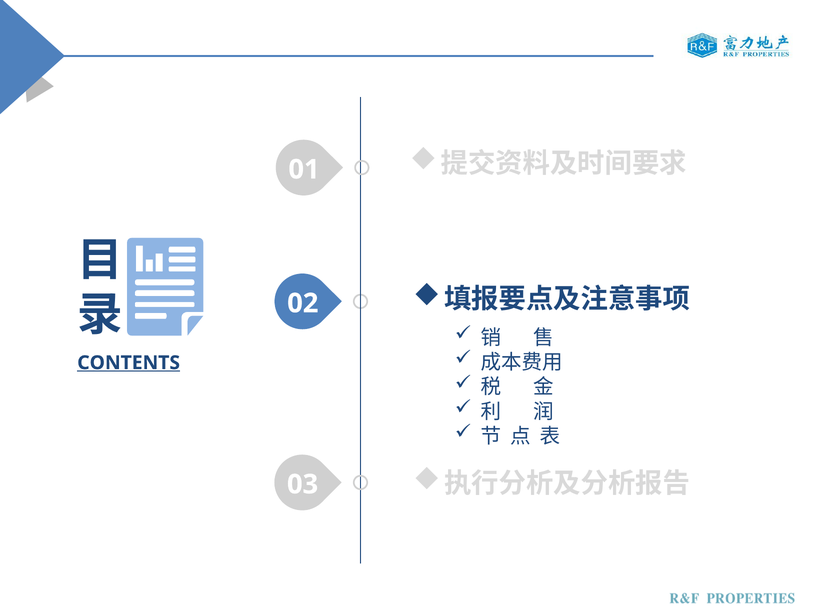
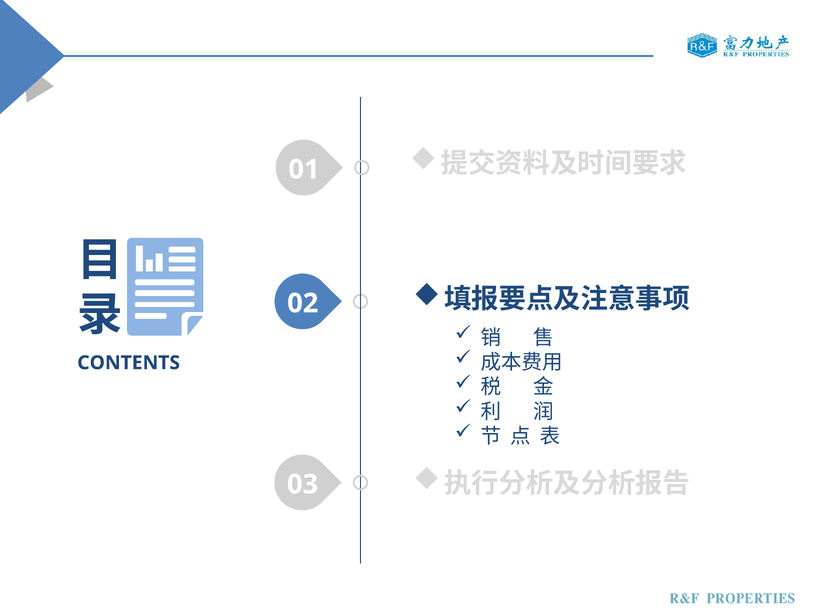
CONTENTS underline: present -> none (129, 363)
